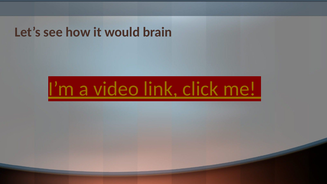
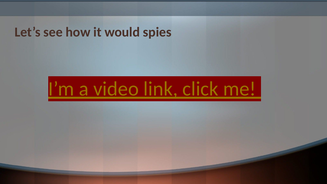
brain: brain -> spies (157, 32)
